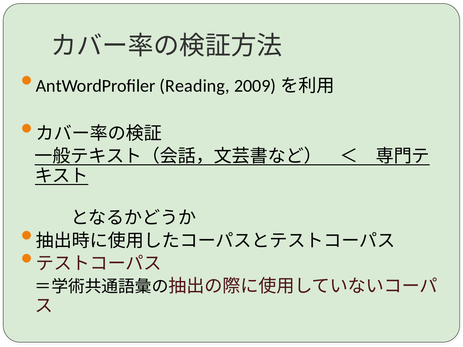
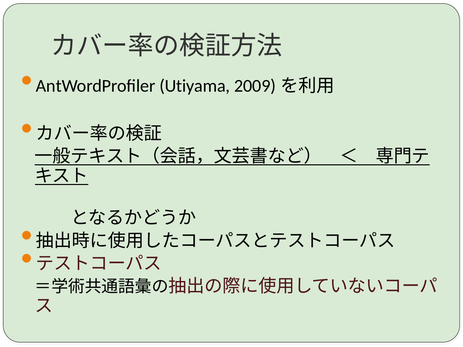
Reading: Reading -> Utiyama (195, 86)
